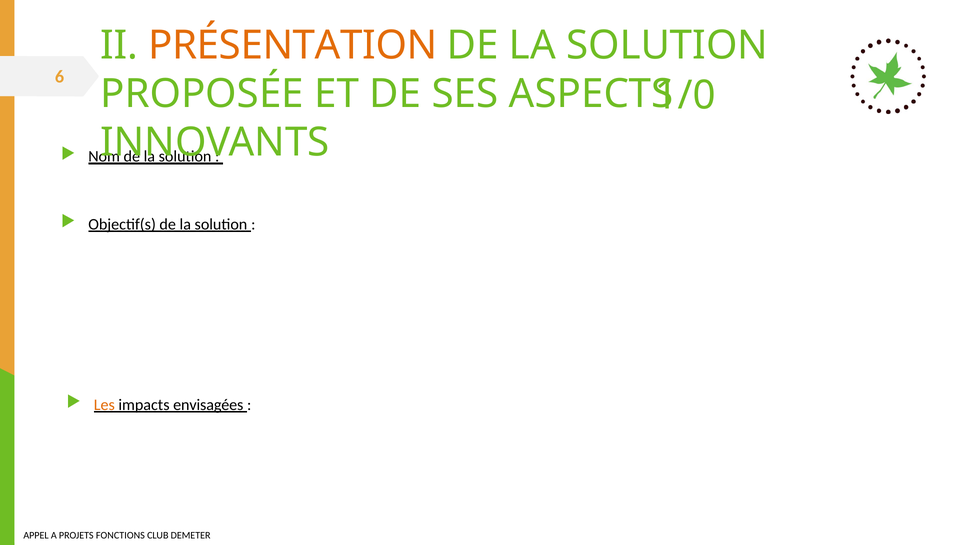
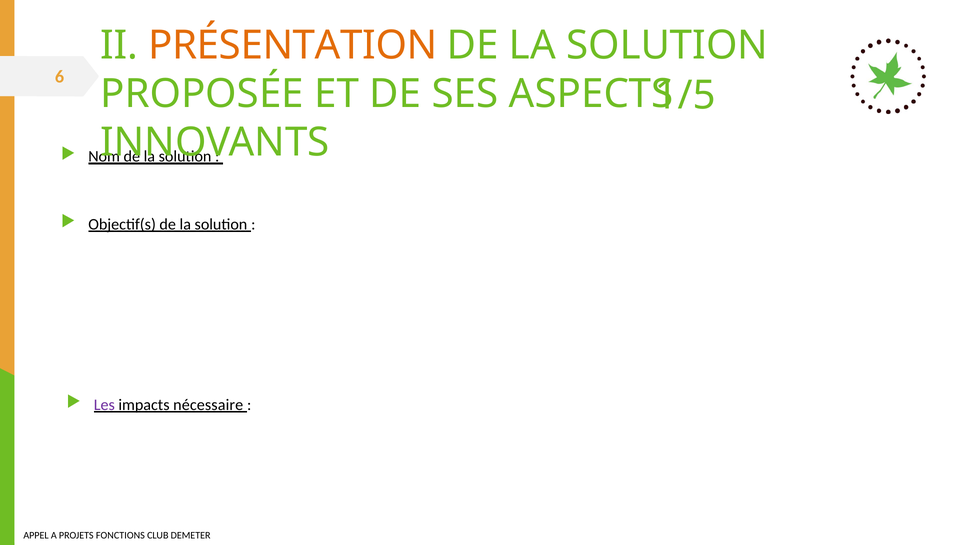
1/0: 1/0 -> 1/5 (685, 95)
Les colour: orange -> purple (104, 404)
envisagées: envisagées -> nécessaire (208, 404)
